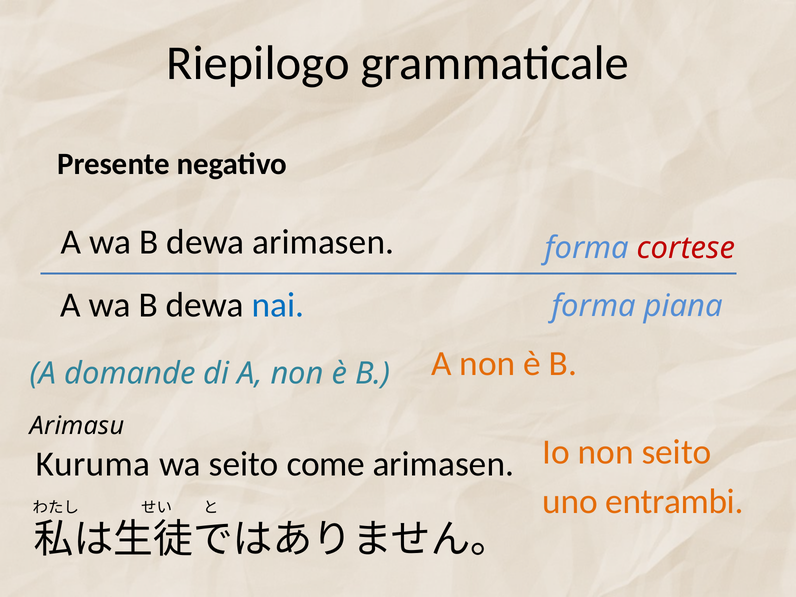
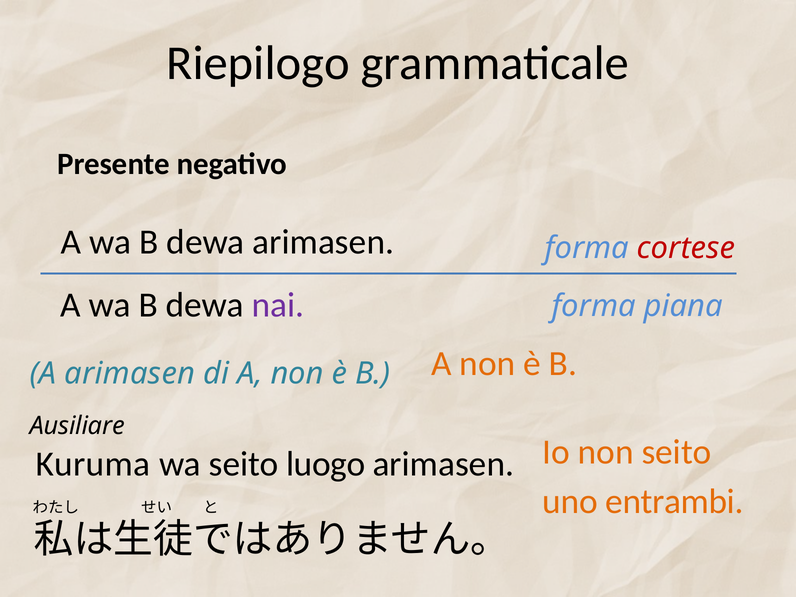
nai colour: blue -> purple (278, 305)
A domande: domande -> arimasen (130, 373)
Arimasu: Arimasu -> Ausiliare (77, 426)
come: come -> luogo (326, 464)
